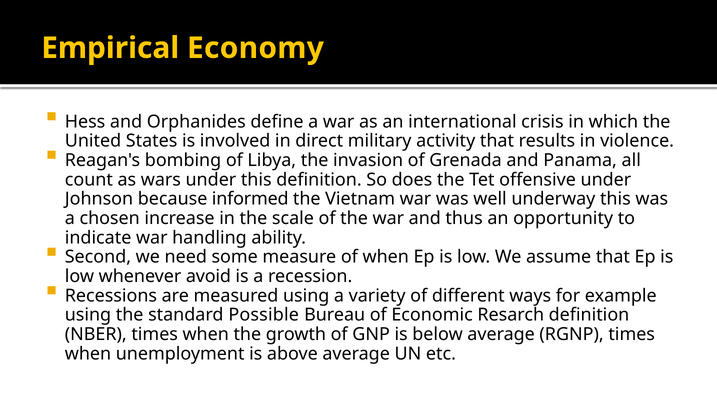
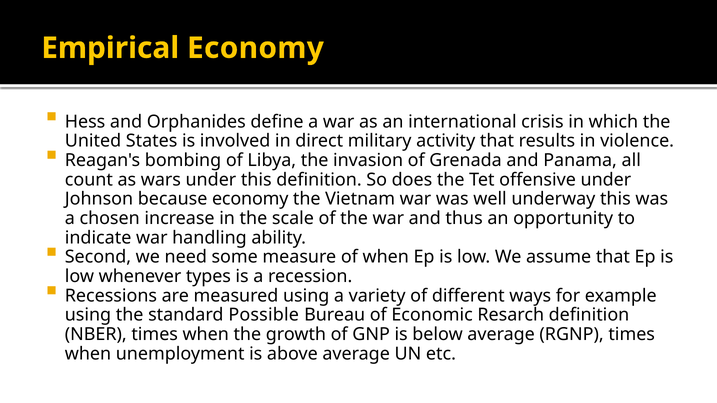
because informed: informed -> economy (250, 199)
avoid: avoid -> types (208, 277)
